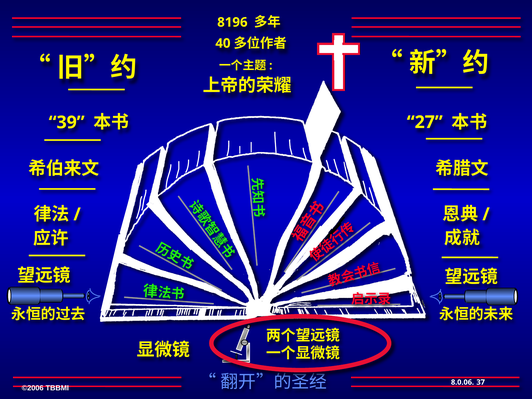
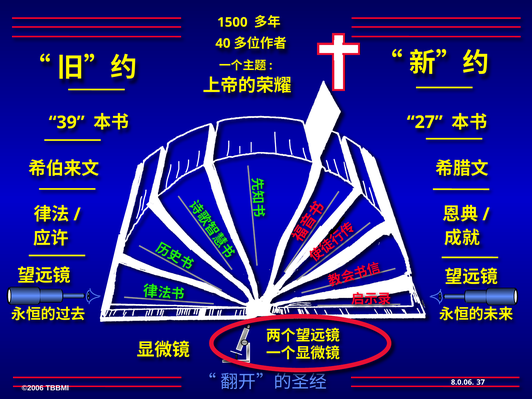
8196: 8196 -> 1500 (232, 22)
